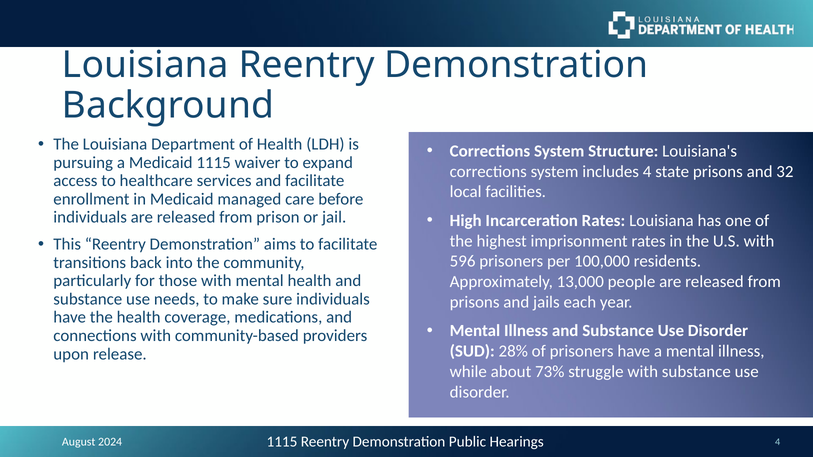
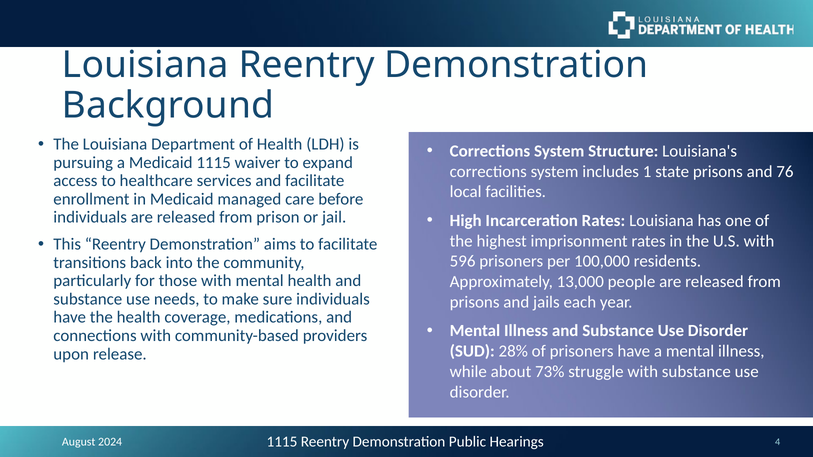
includes 4: 4 -> 1 (647, 172)
32: 32 -> 76 (785, 172)
